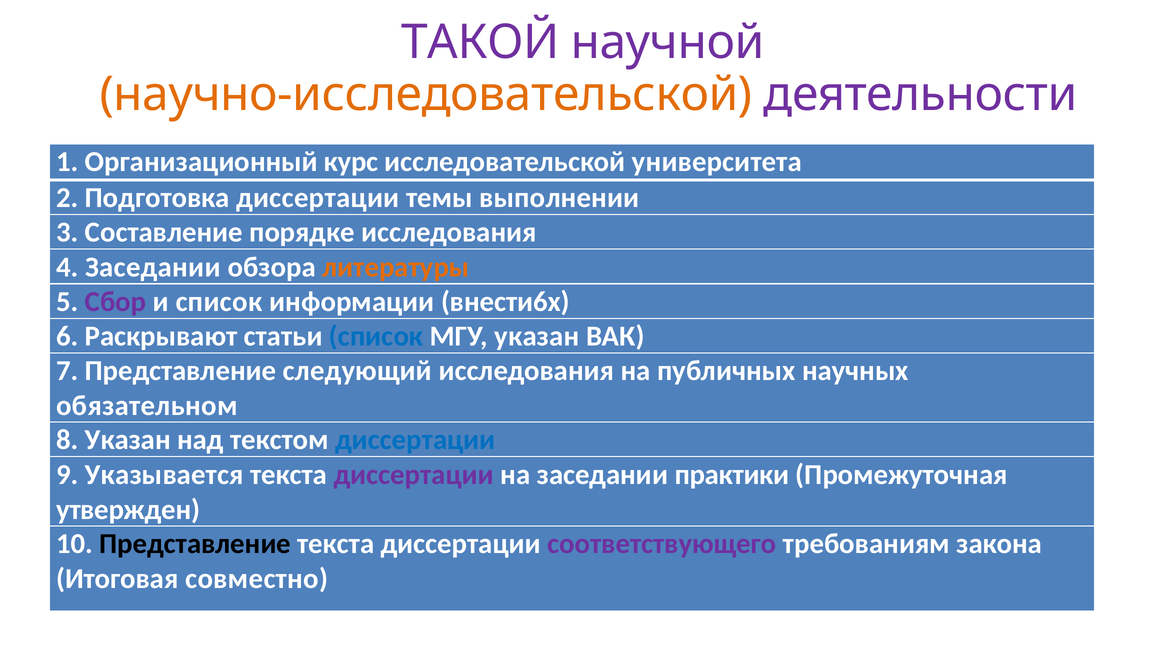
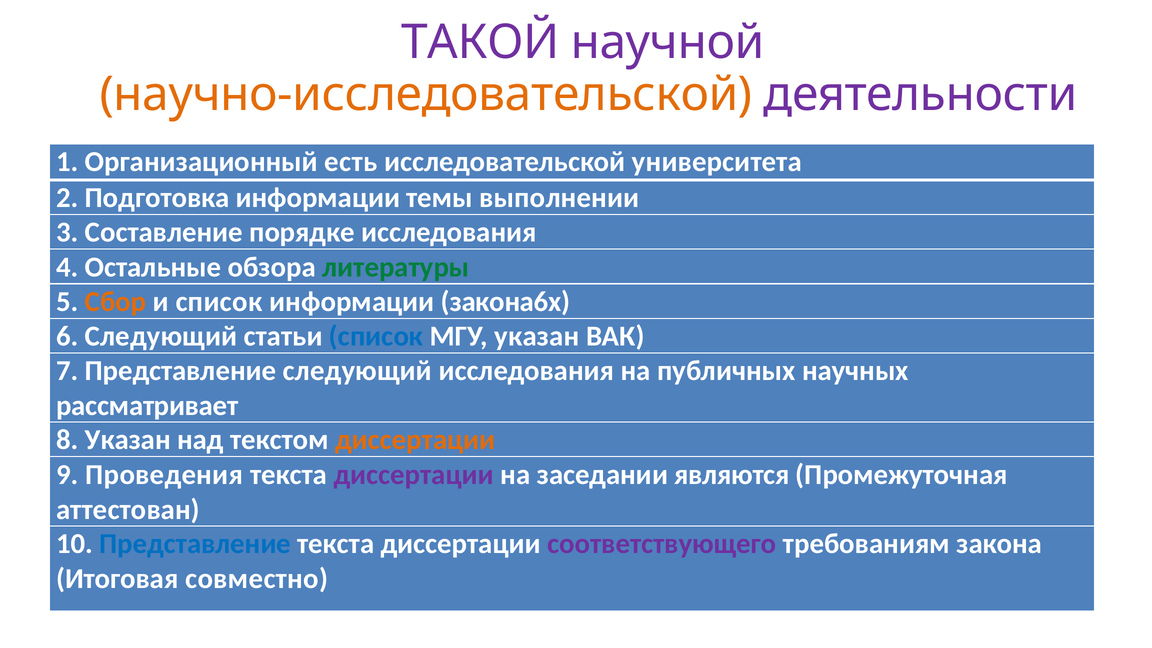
курс: курс -> есть (351, 162)
Подготовка диссертации: диссертации -> информации (318, 198)
4 Заседании: Заседании -> Остальные (153, 267)
литературы colour: orange -> green (396, 267)
Сбор colour: purple -> orange (116, 302)
внести6х: внести6х -> закона6х (505, 302)
6 Раскрывают: Раскрывают -> Следующий (161, 336)
обязательном: обязательном -> рассматривает (147, 406)
диссертации colour: blue -> orange (415, 440)
Указывается: Указывается -> Проведения (164, 475)
практики: практики -> являются (732, 475)
утвержден: утвержден -> аттестован (128, 510)
Представление colour: black -> blue (195, 544)
